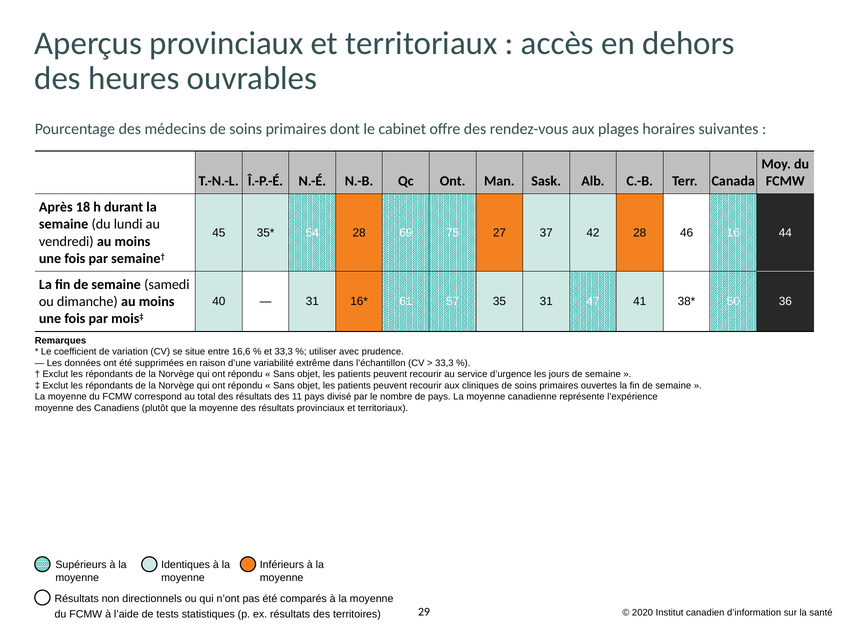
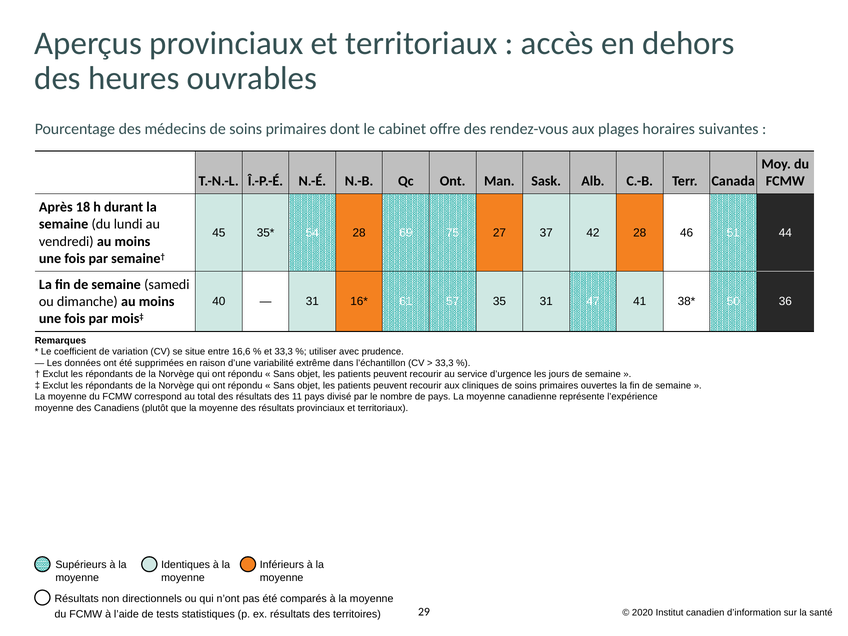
16: 16 -> 51 (733, 233)
